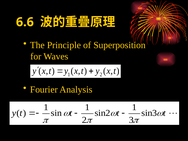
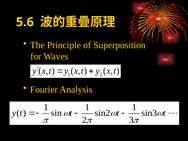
6.6: 6.6 -> 5.6 (25, 22)
